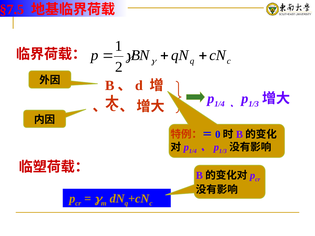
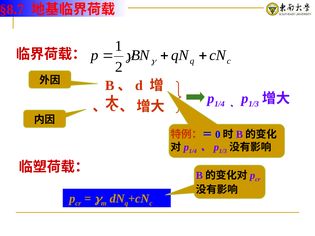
§7.5: §7.5 -> §8.7 (12, 9)
